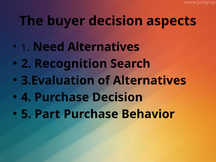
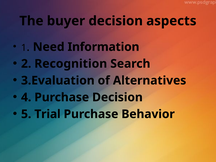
Need Alternatives: Alternatives -> Information (103, 47)
Part: Part -> Trial (47, 114)
